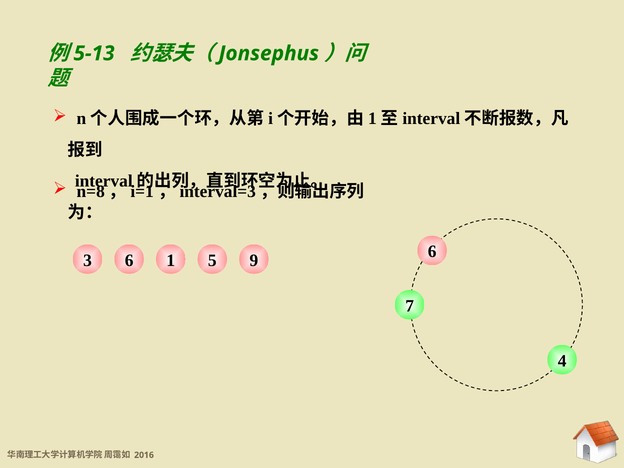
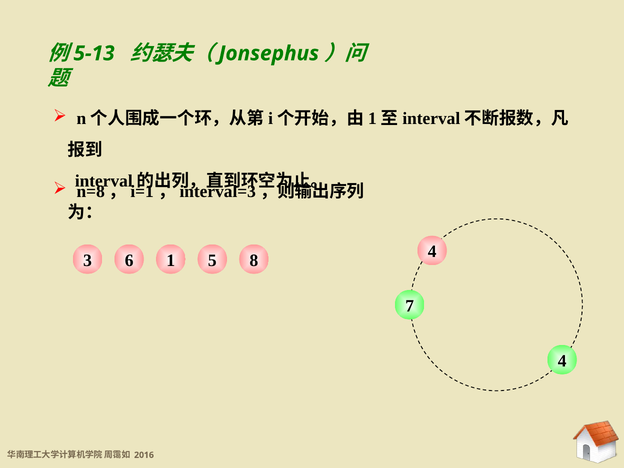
9: 9 -> 8 (254, 260)
6 6: 6 -> 4 (432, 252)
